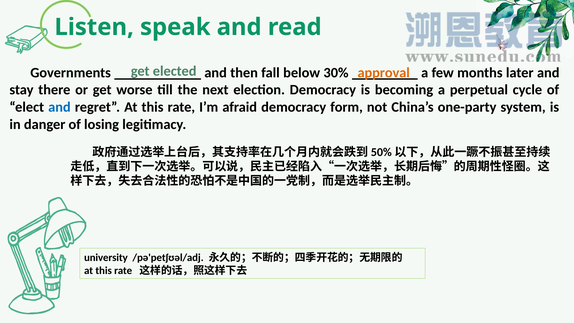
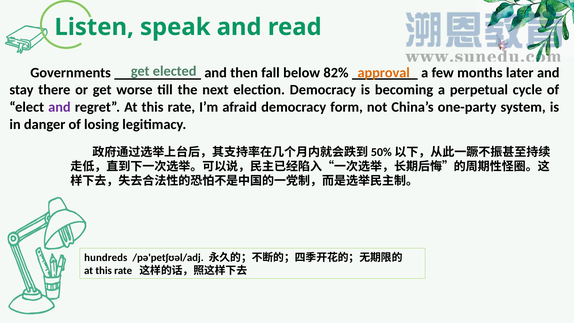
30%: 30% -> 82% (336, 73)
and colour: blue -> purple (59, 107)
university: university -> hundreds (106, 258)
